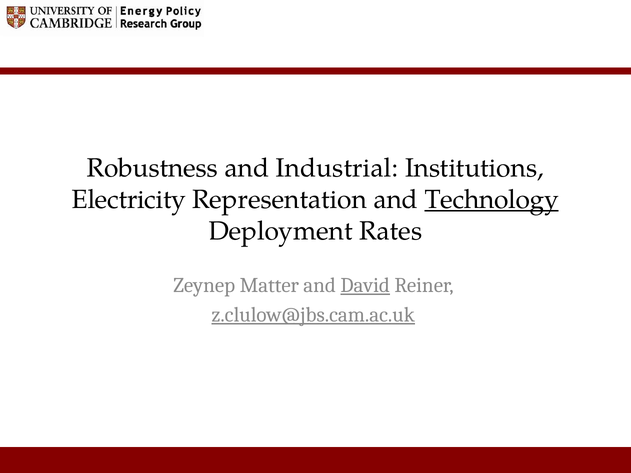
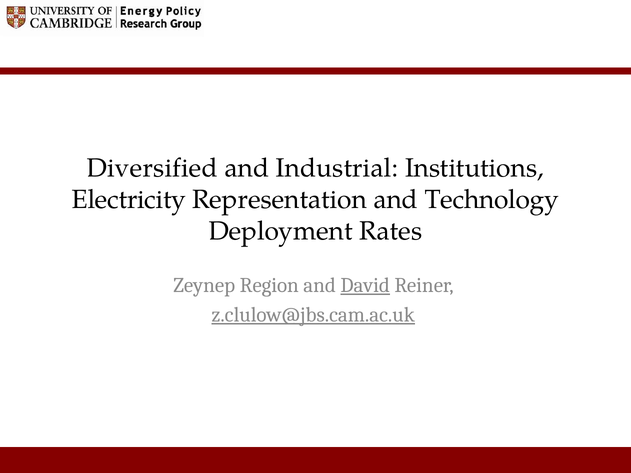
Robustness: Robustness -> Diversified (152, 168)
Technology underline: present -> none (492, 200)
Matter: Matter -> Region (269, 285)
